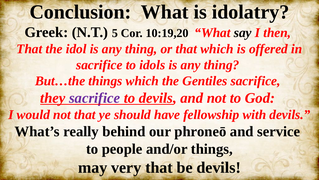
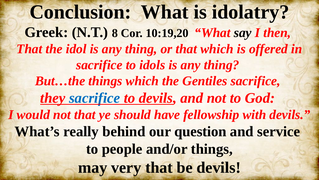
5: 5 -> 8 (115, 33)
sacrifice colour: purple -> blue (95, 98)
phroneō: phroneō -> question (200, 131)
